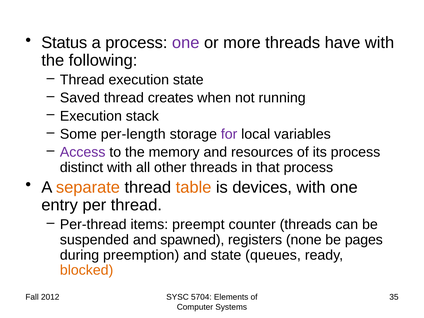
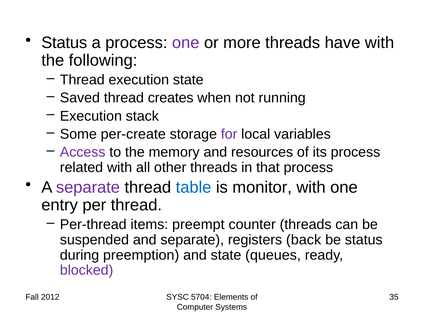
per-length: per-length -> per-create (133, 134)
distinct: distinct -> related (81, 167)
separate colour: orange -> purple (88, 187)
table colour: orange -> blue (194, 187)
devices: devices -> monitor (262, 187)
and spawned: spawned -> separate (192, 240)
none: none -> back (304, 240)
be pages: pages -> status (364, 240)
blocked colour: orange -> purple (87, 270)
